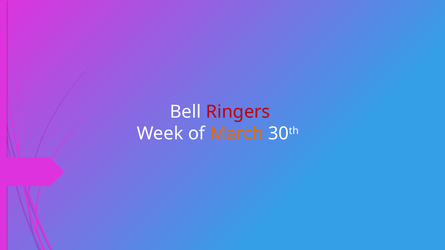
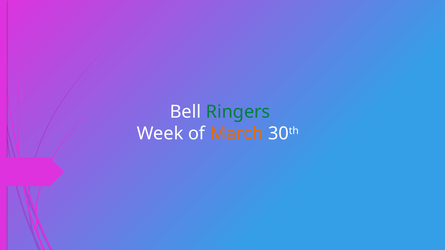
Ringers colour: red -> green (238, 112)
